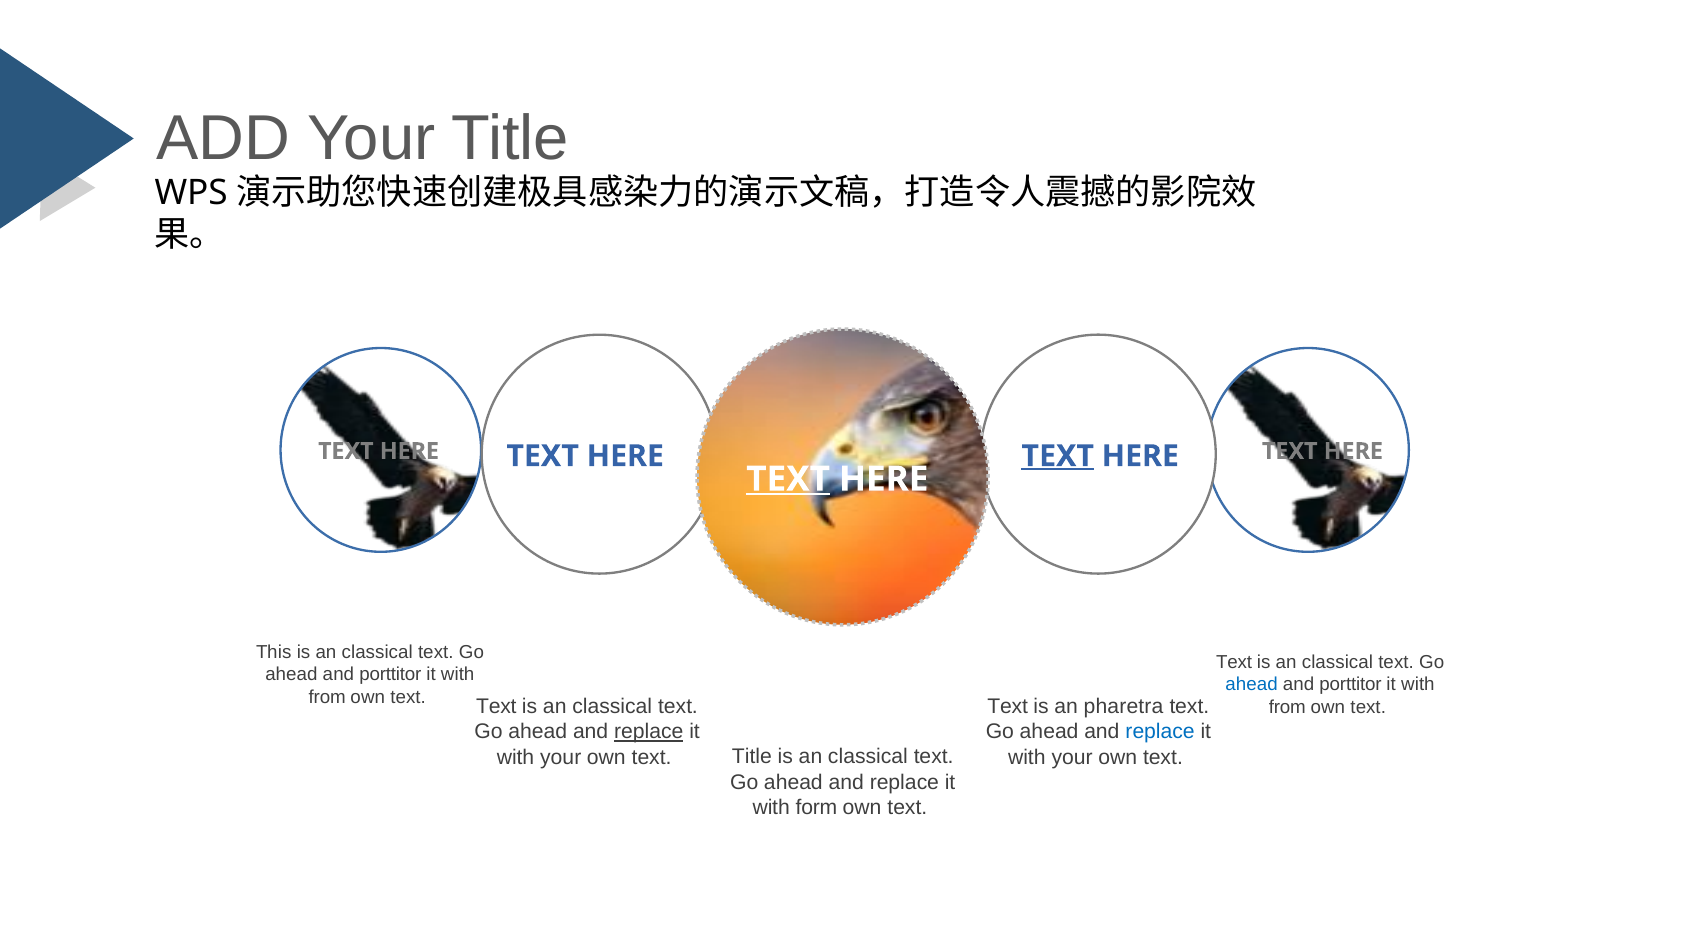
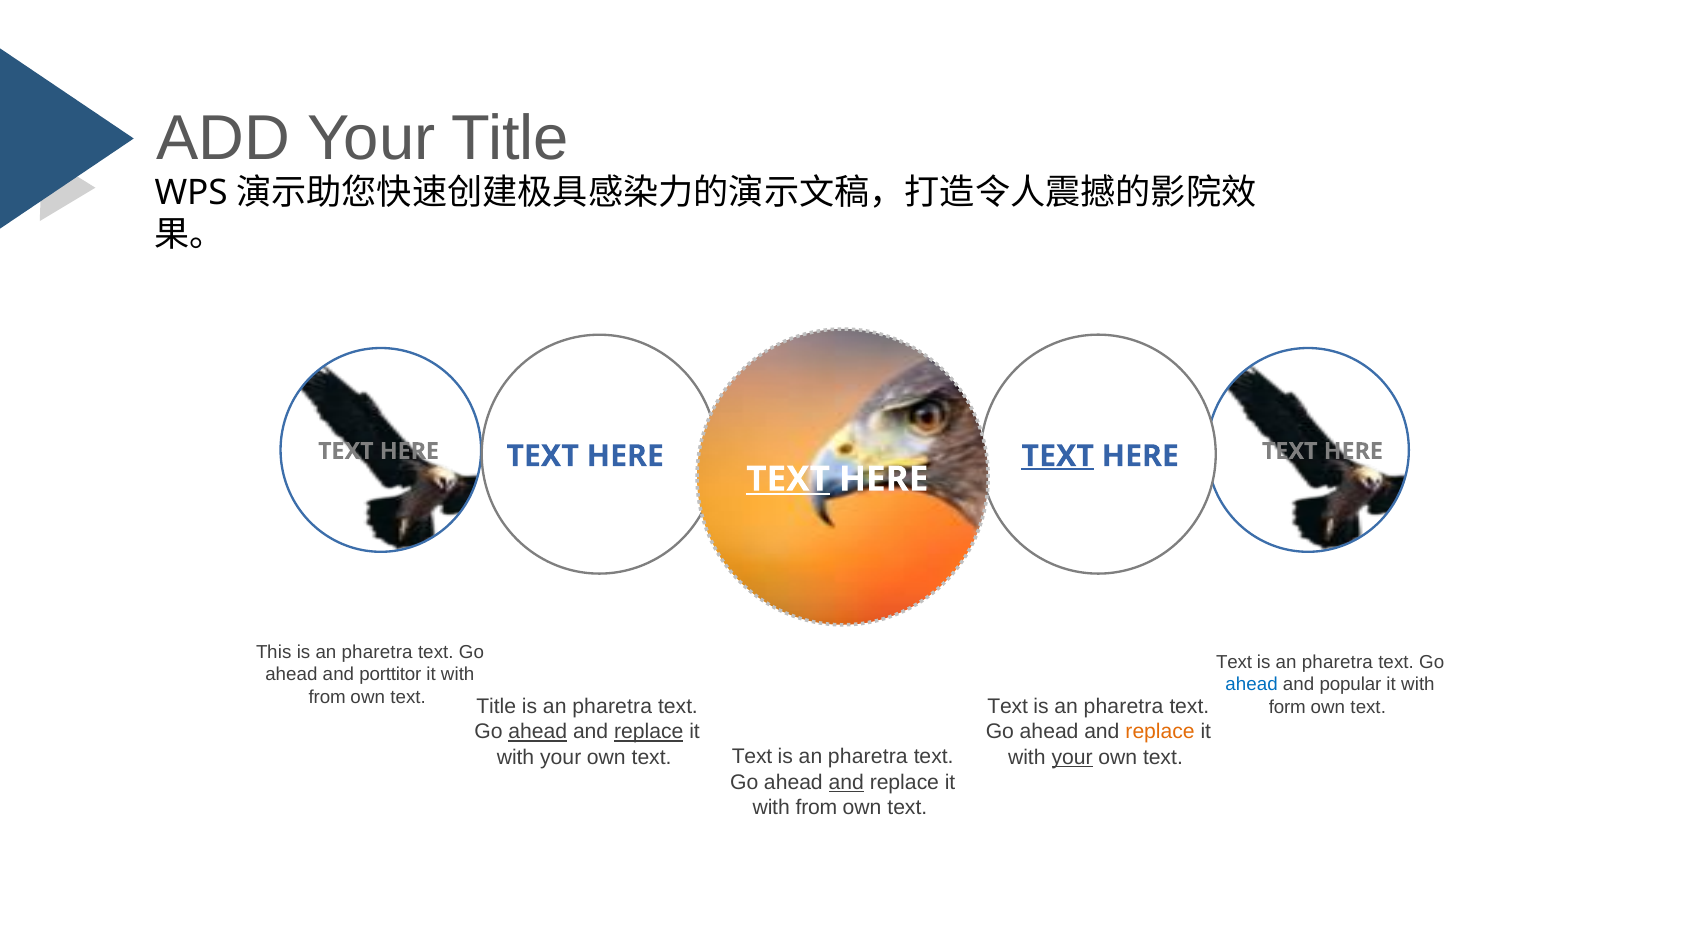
This is an classical: classical -> pharetra (377, 652)
classical: classical -> pharetra (1337, 662)
porttitor: porttitor -> popular (1350, 685)
Text: Text -> Title (496, 707)
classical: classical -> pharetra (612, 707)
from: from -> form (1287, 707)
ahead underline: none -> present (538, 732)
replace colour: blue -> orange (1160, 732)
Title: Title -> Text (752, 757)
classical: classical -> pharetra (868, 757)
your underline: none -> present (1072, 757)
and underline: none -> present (846, 782)
form: form -> from (817, 808)
